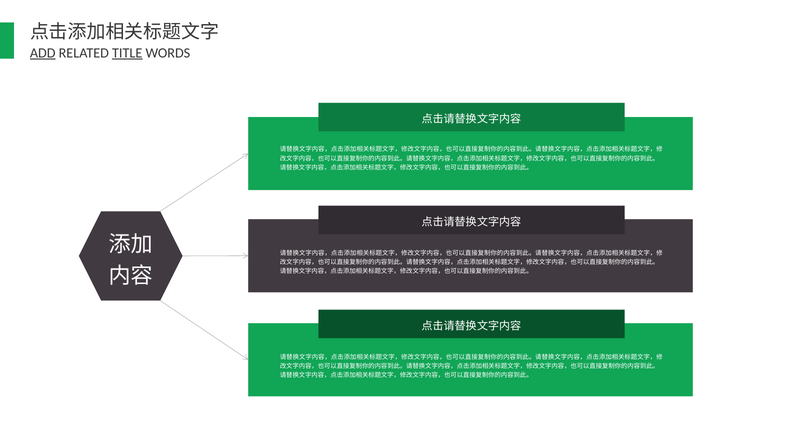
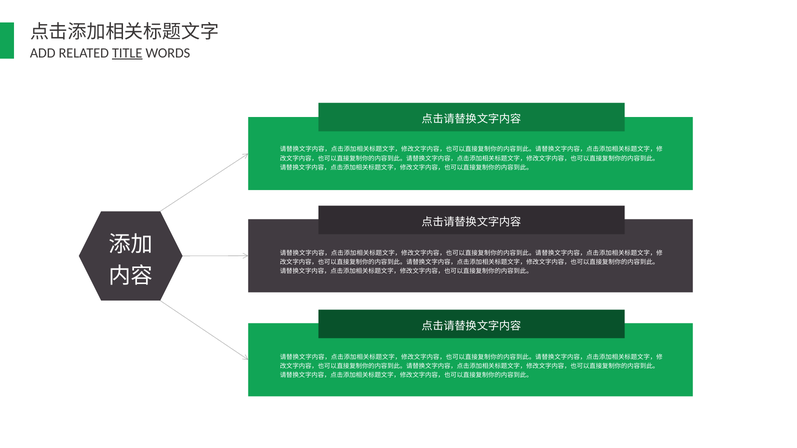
ADD underline: present -> none (43, 53)
